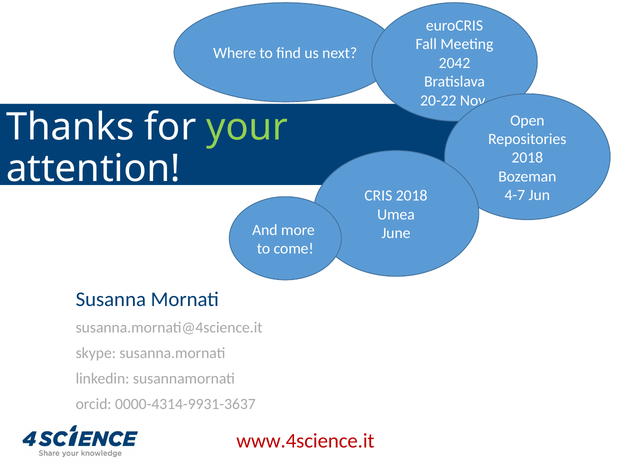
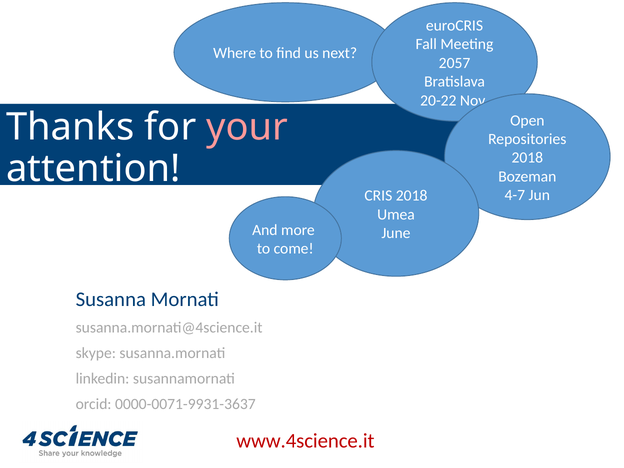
2042: 2042 -> 2057 (455, 63)
your colour: light green -> pink (247, 127)
0000-4314-9931-3637: 0000-4314-9931-3637 -> 0000-0071-9931-3637 (185, 404)
